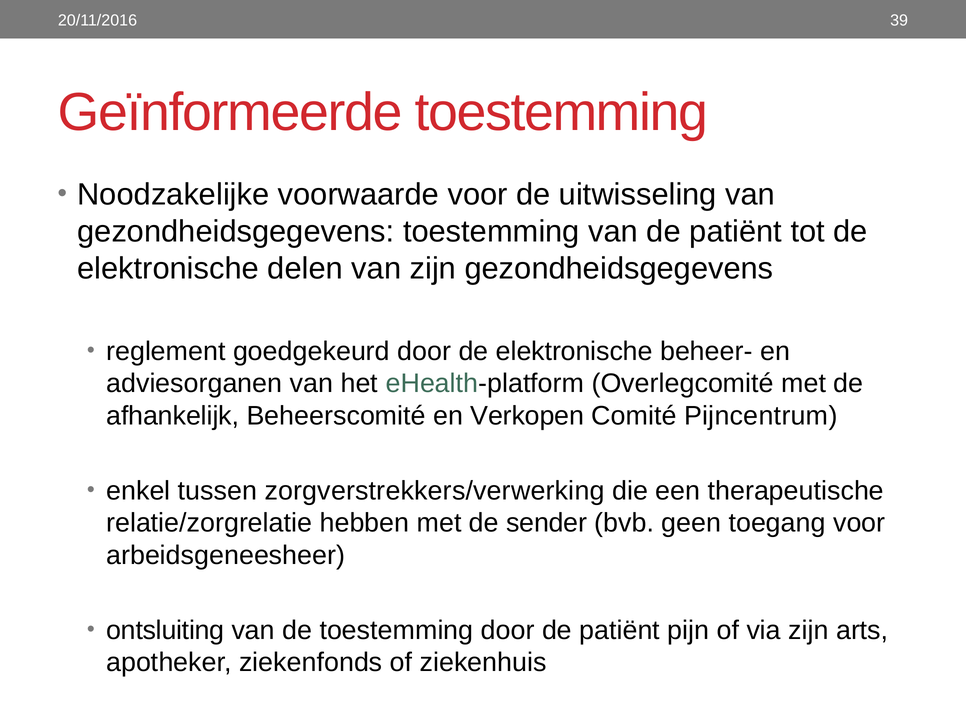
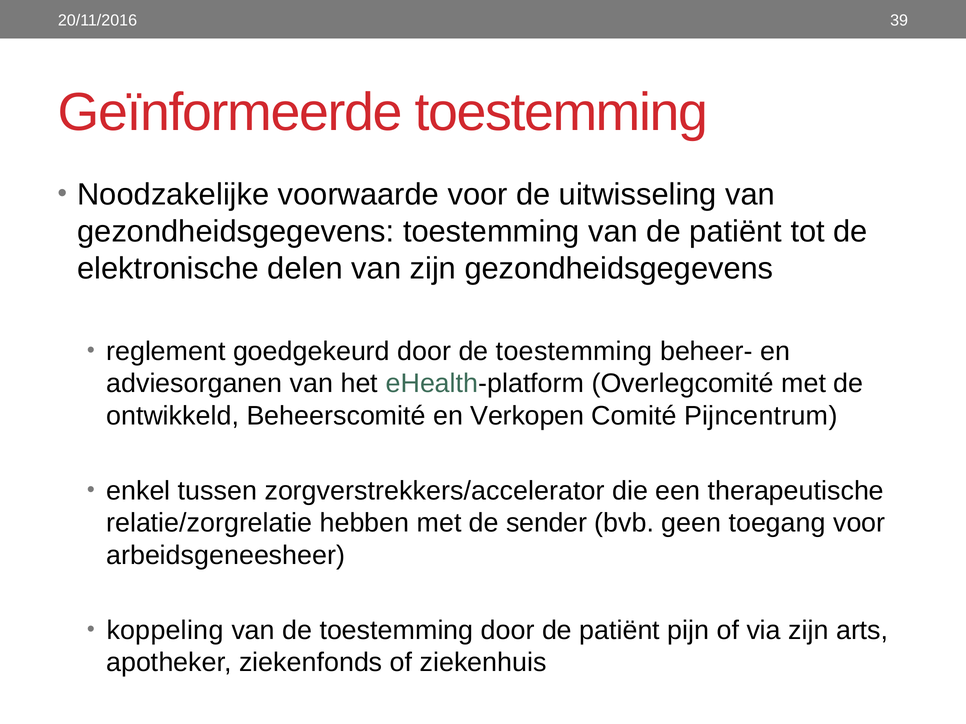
door de elektronische: elektronische -> toestemming (574, 352)
afhankelijk: afhankelijk -> ontwikkeld (173, 416)
zorgverstrekkers/verwerking: zorgverstrekkers/verwerking -> zorgverstrekkers/accelerator (435, 491)
ontsluiting: ontsluiting -> koppeling (165, 631)
